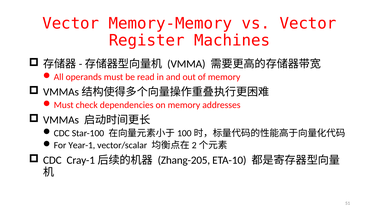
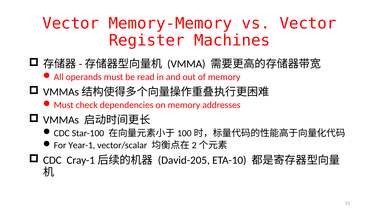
Zhang-205: Zhang-205 -> David-205 (184, 160)
